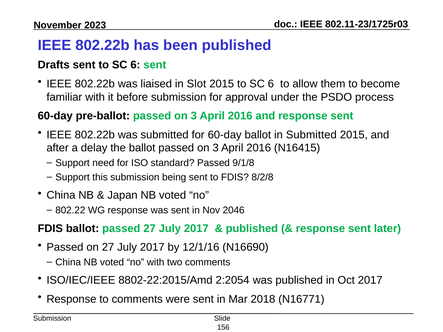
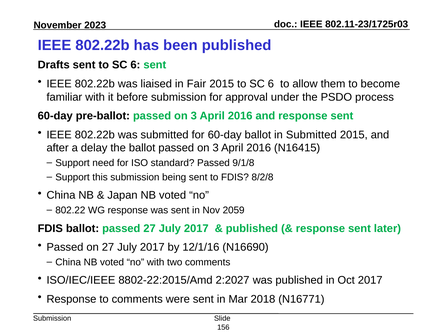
Slot: Slot -> Fair (196, 84)
2046: 2046 -> 2059 (234, 210)
2:2054: 2:2054 -> 2:2027 (233, 281)
